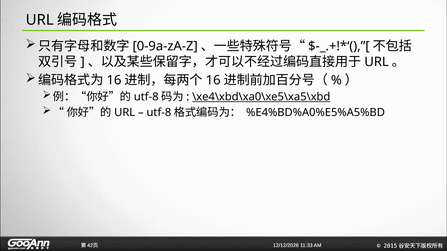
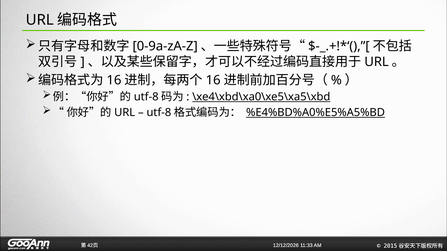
%E4%BD%A0%E5%A5%BD underline: none -> present (316, 113)
